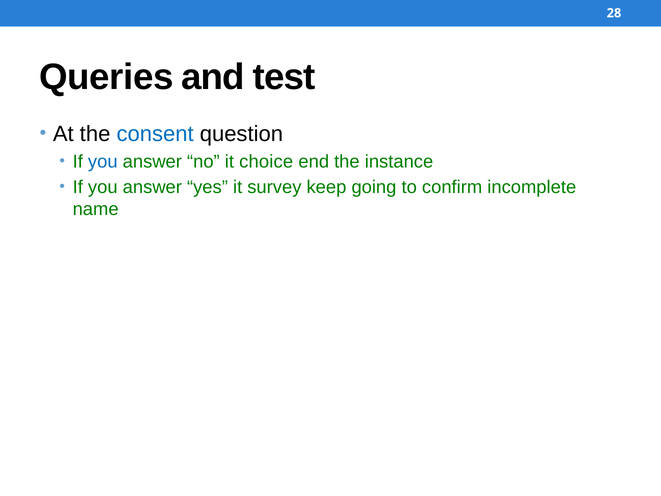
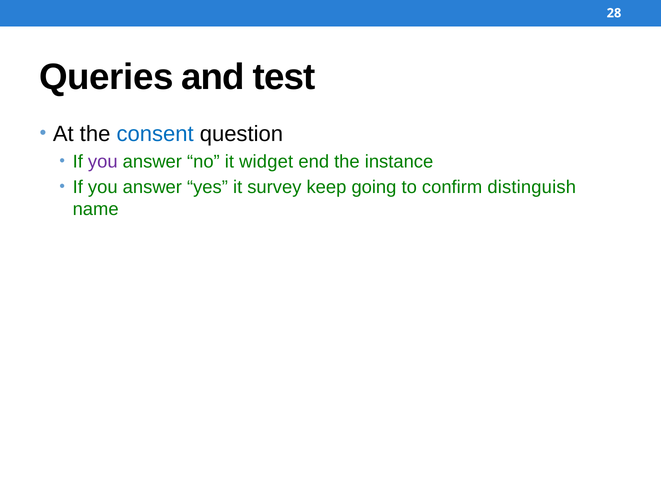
you colour: blue -> purple (103, 161)
choice: choice -> widget (266, 161)
incomplete: incomplete -> distinguish (532, 187)
